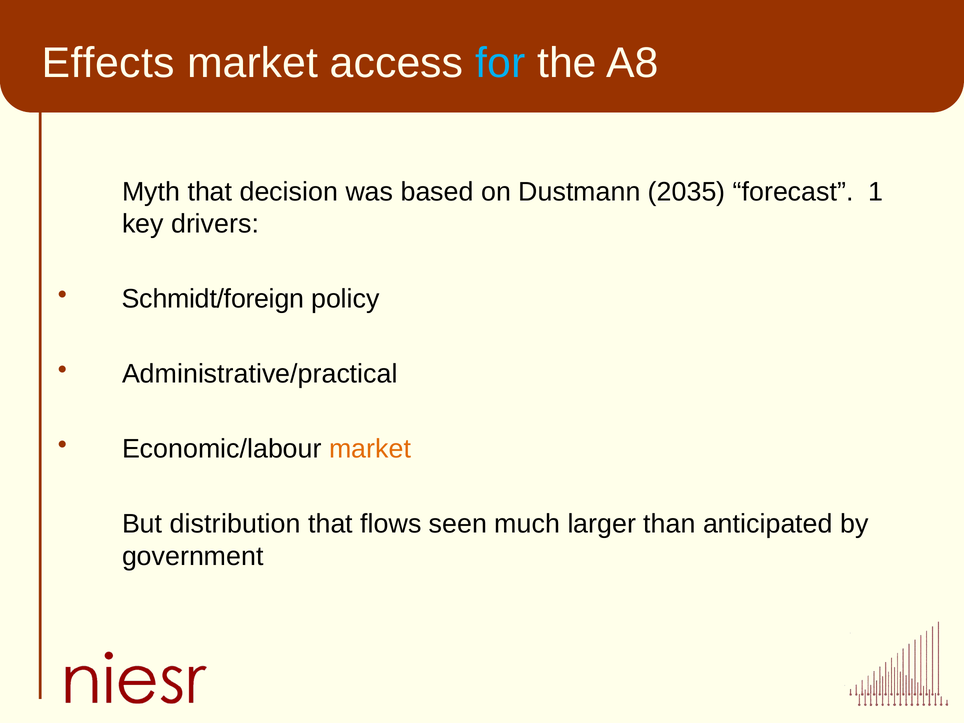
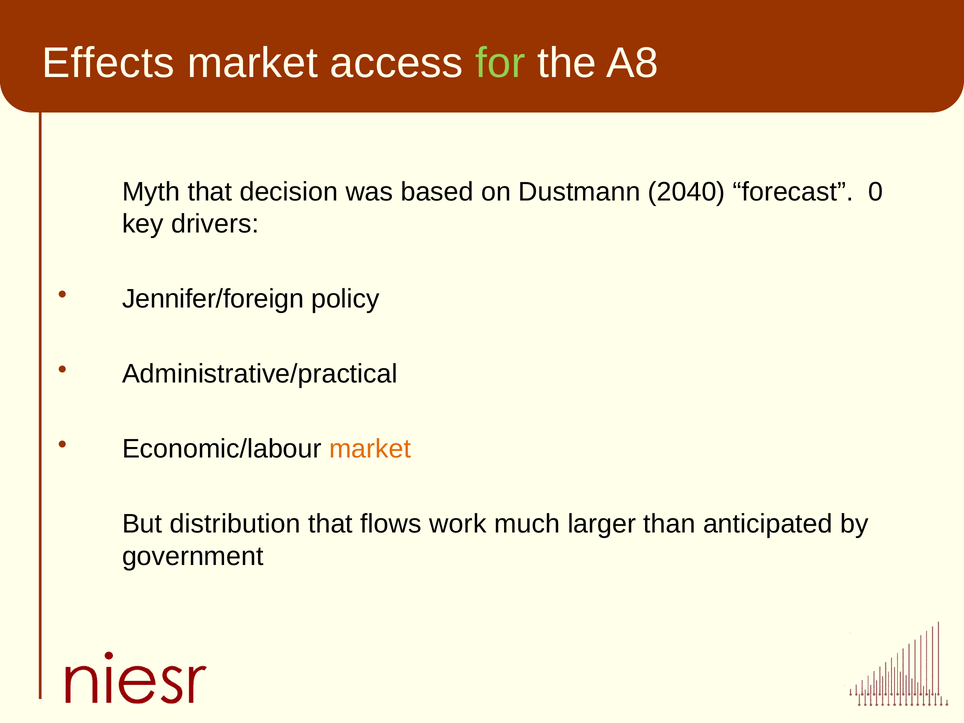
for colour: light blue -> light green (500, 63)
2035: 2035 -> 2040 (687, 192)
1: 1 -> 0 (876, 192)
Schmidt/foreign: Schmidt/foreign -> Jennifer/foreign (213, 299)
seen: seen -> work (458, 524)
